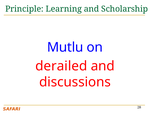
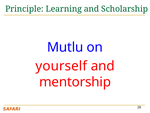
derailed: derailed -> yourself (61, 66)
discussions: discussions -> mentorship (75, 82)
